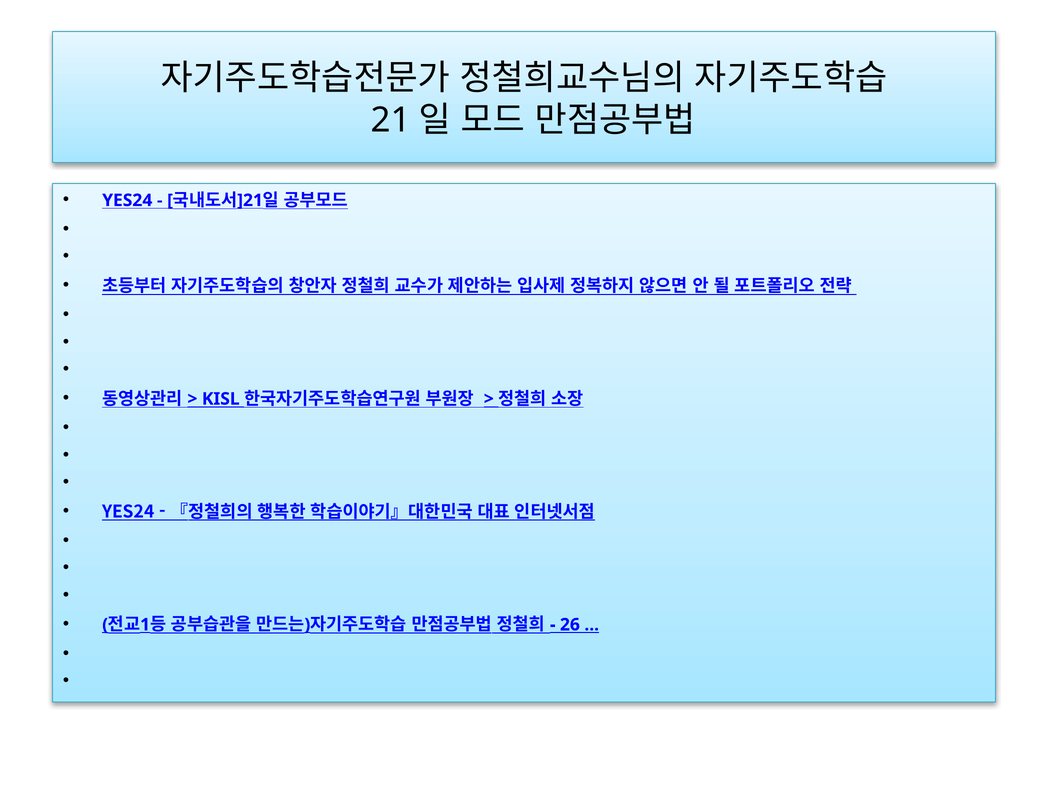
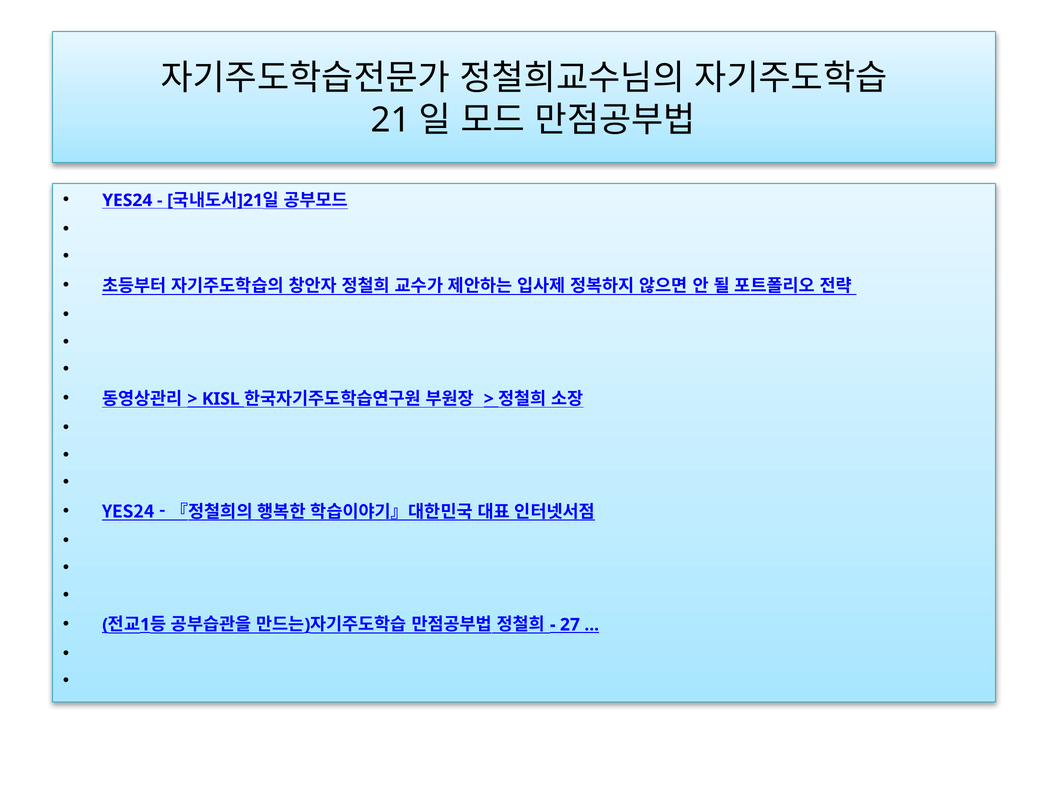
26: 26 -> 27 (570, 625)
